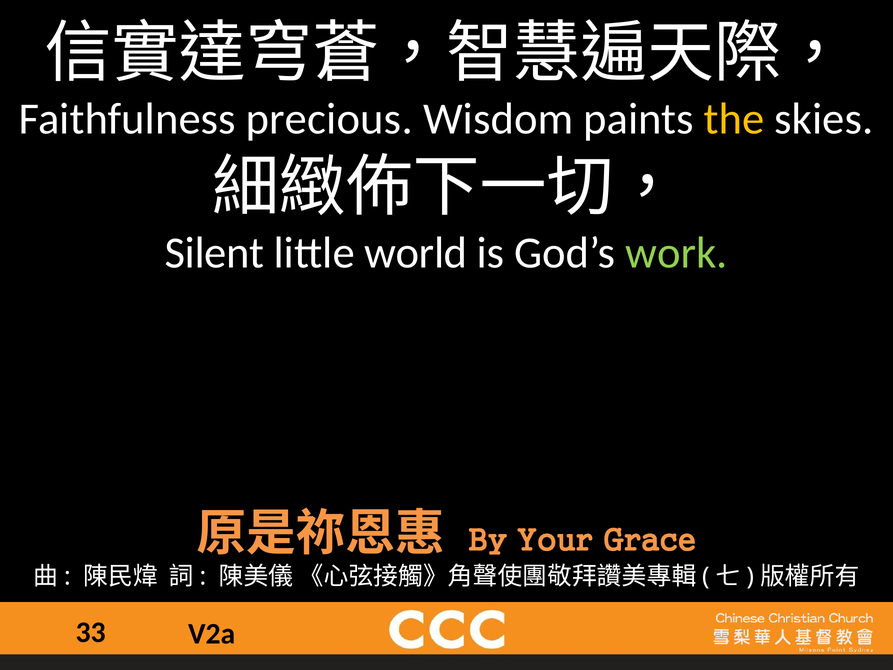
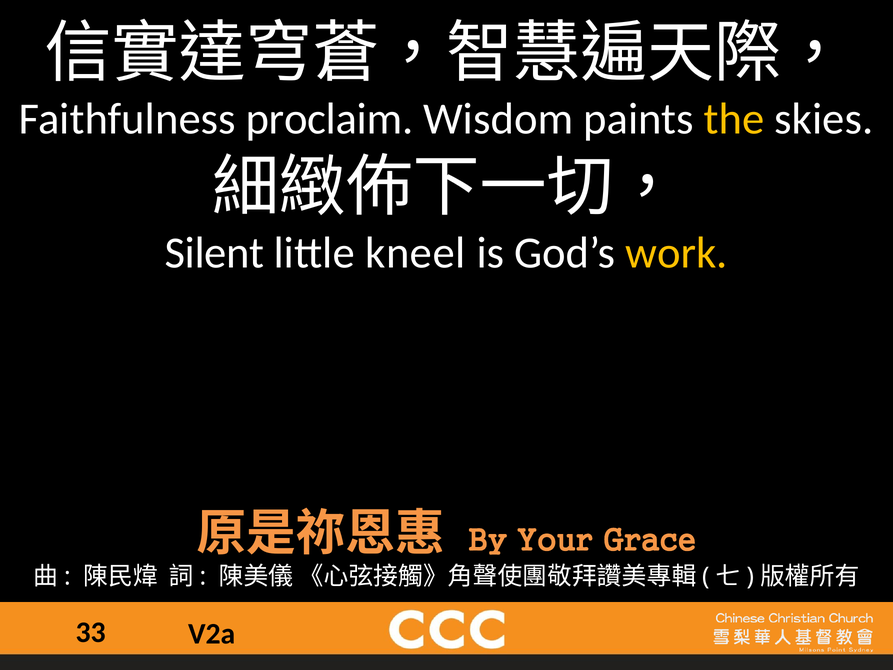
precious: precious -> proclaim (330, 119)
world: world -> kneel (415, 253)
work colour: light green -> yellow (676, 253)
